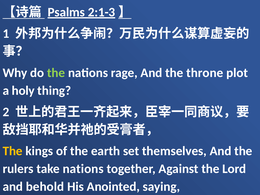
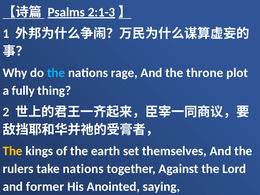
the colour: light green -> light blue (56, 73)
holy: holy -> fully (23, 91)
behold: behold -> former (45, 187)
